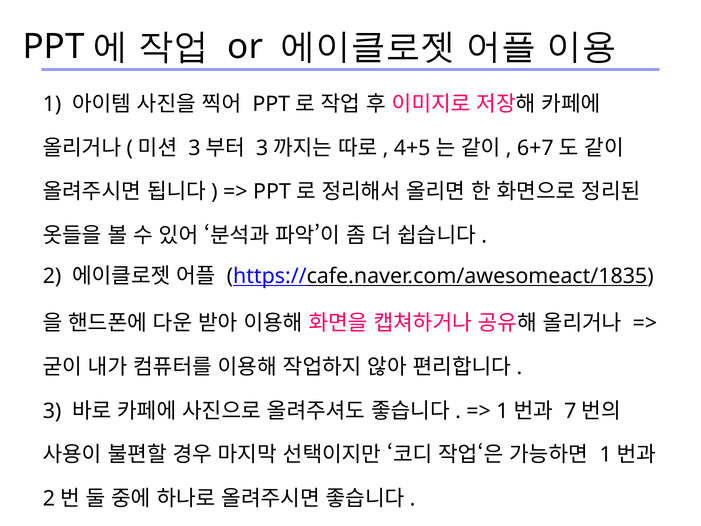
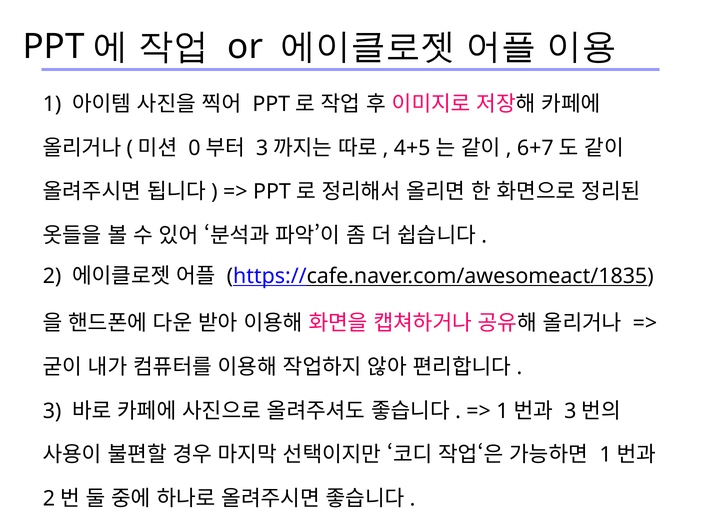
3: 3 -> 0 (194, 148)
7: 7 -> 3 (570, 411)
